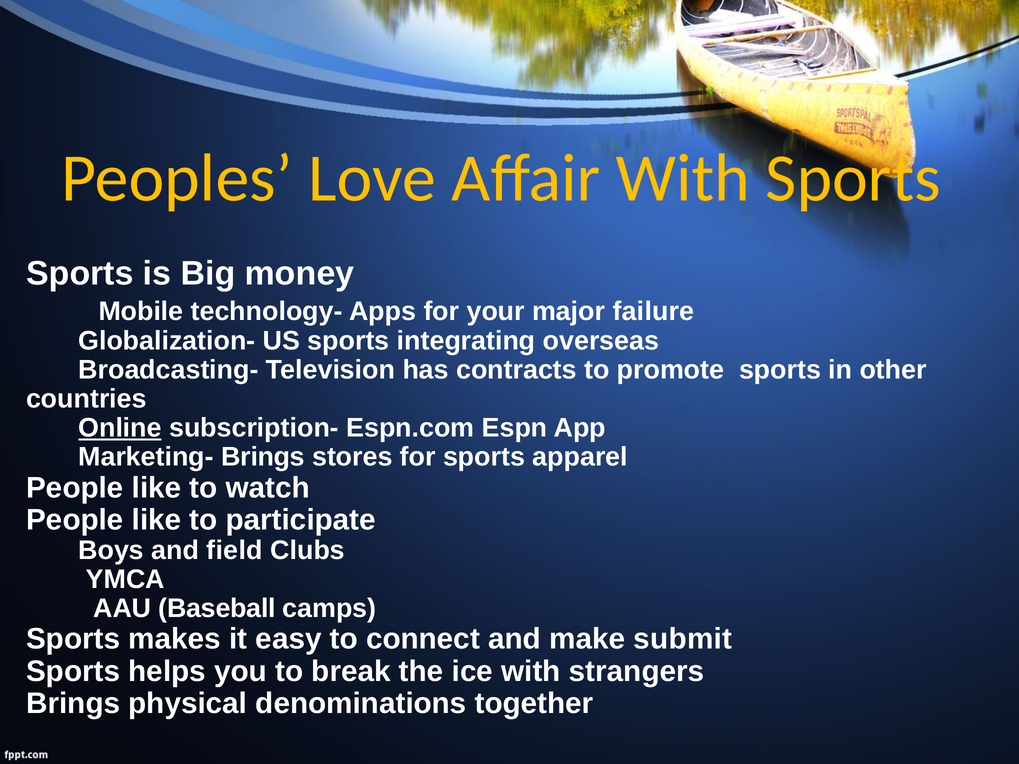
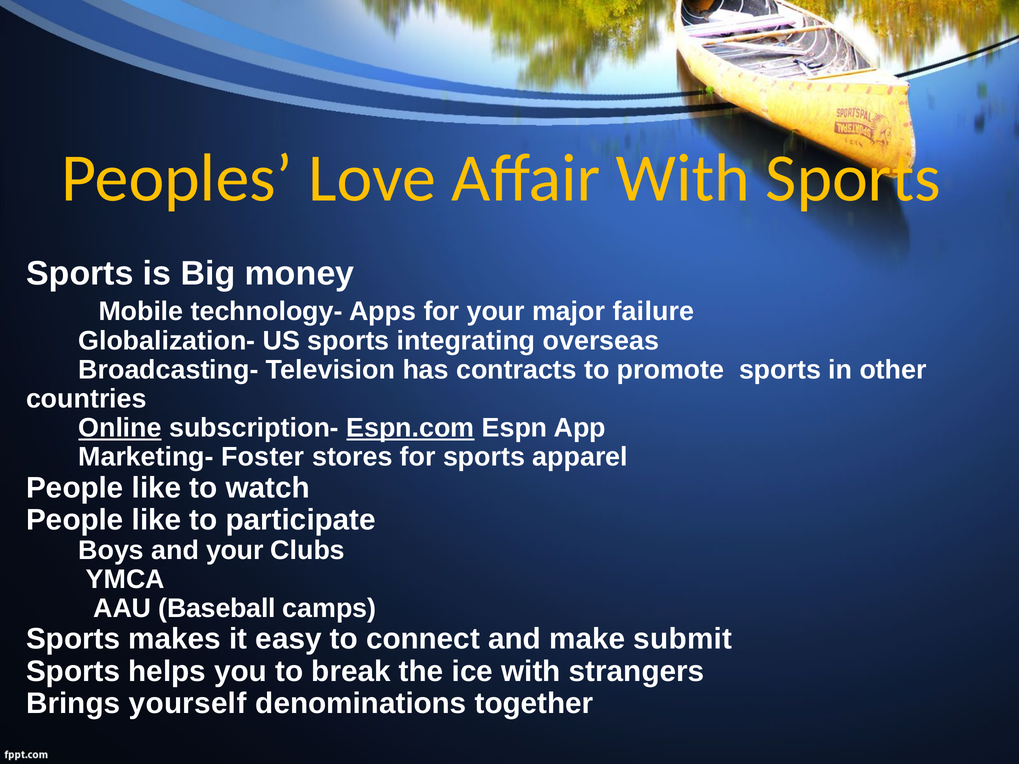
Espn.com underline: none -> present (410, 428)
Marketing- Brings: Brings -> Foster (263, 457)
and field: field -> your (235, 550)
physical: physical -> yourself (188, 704)
